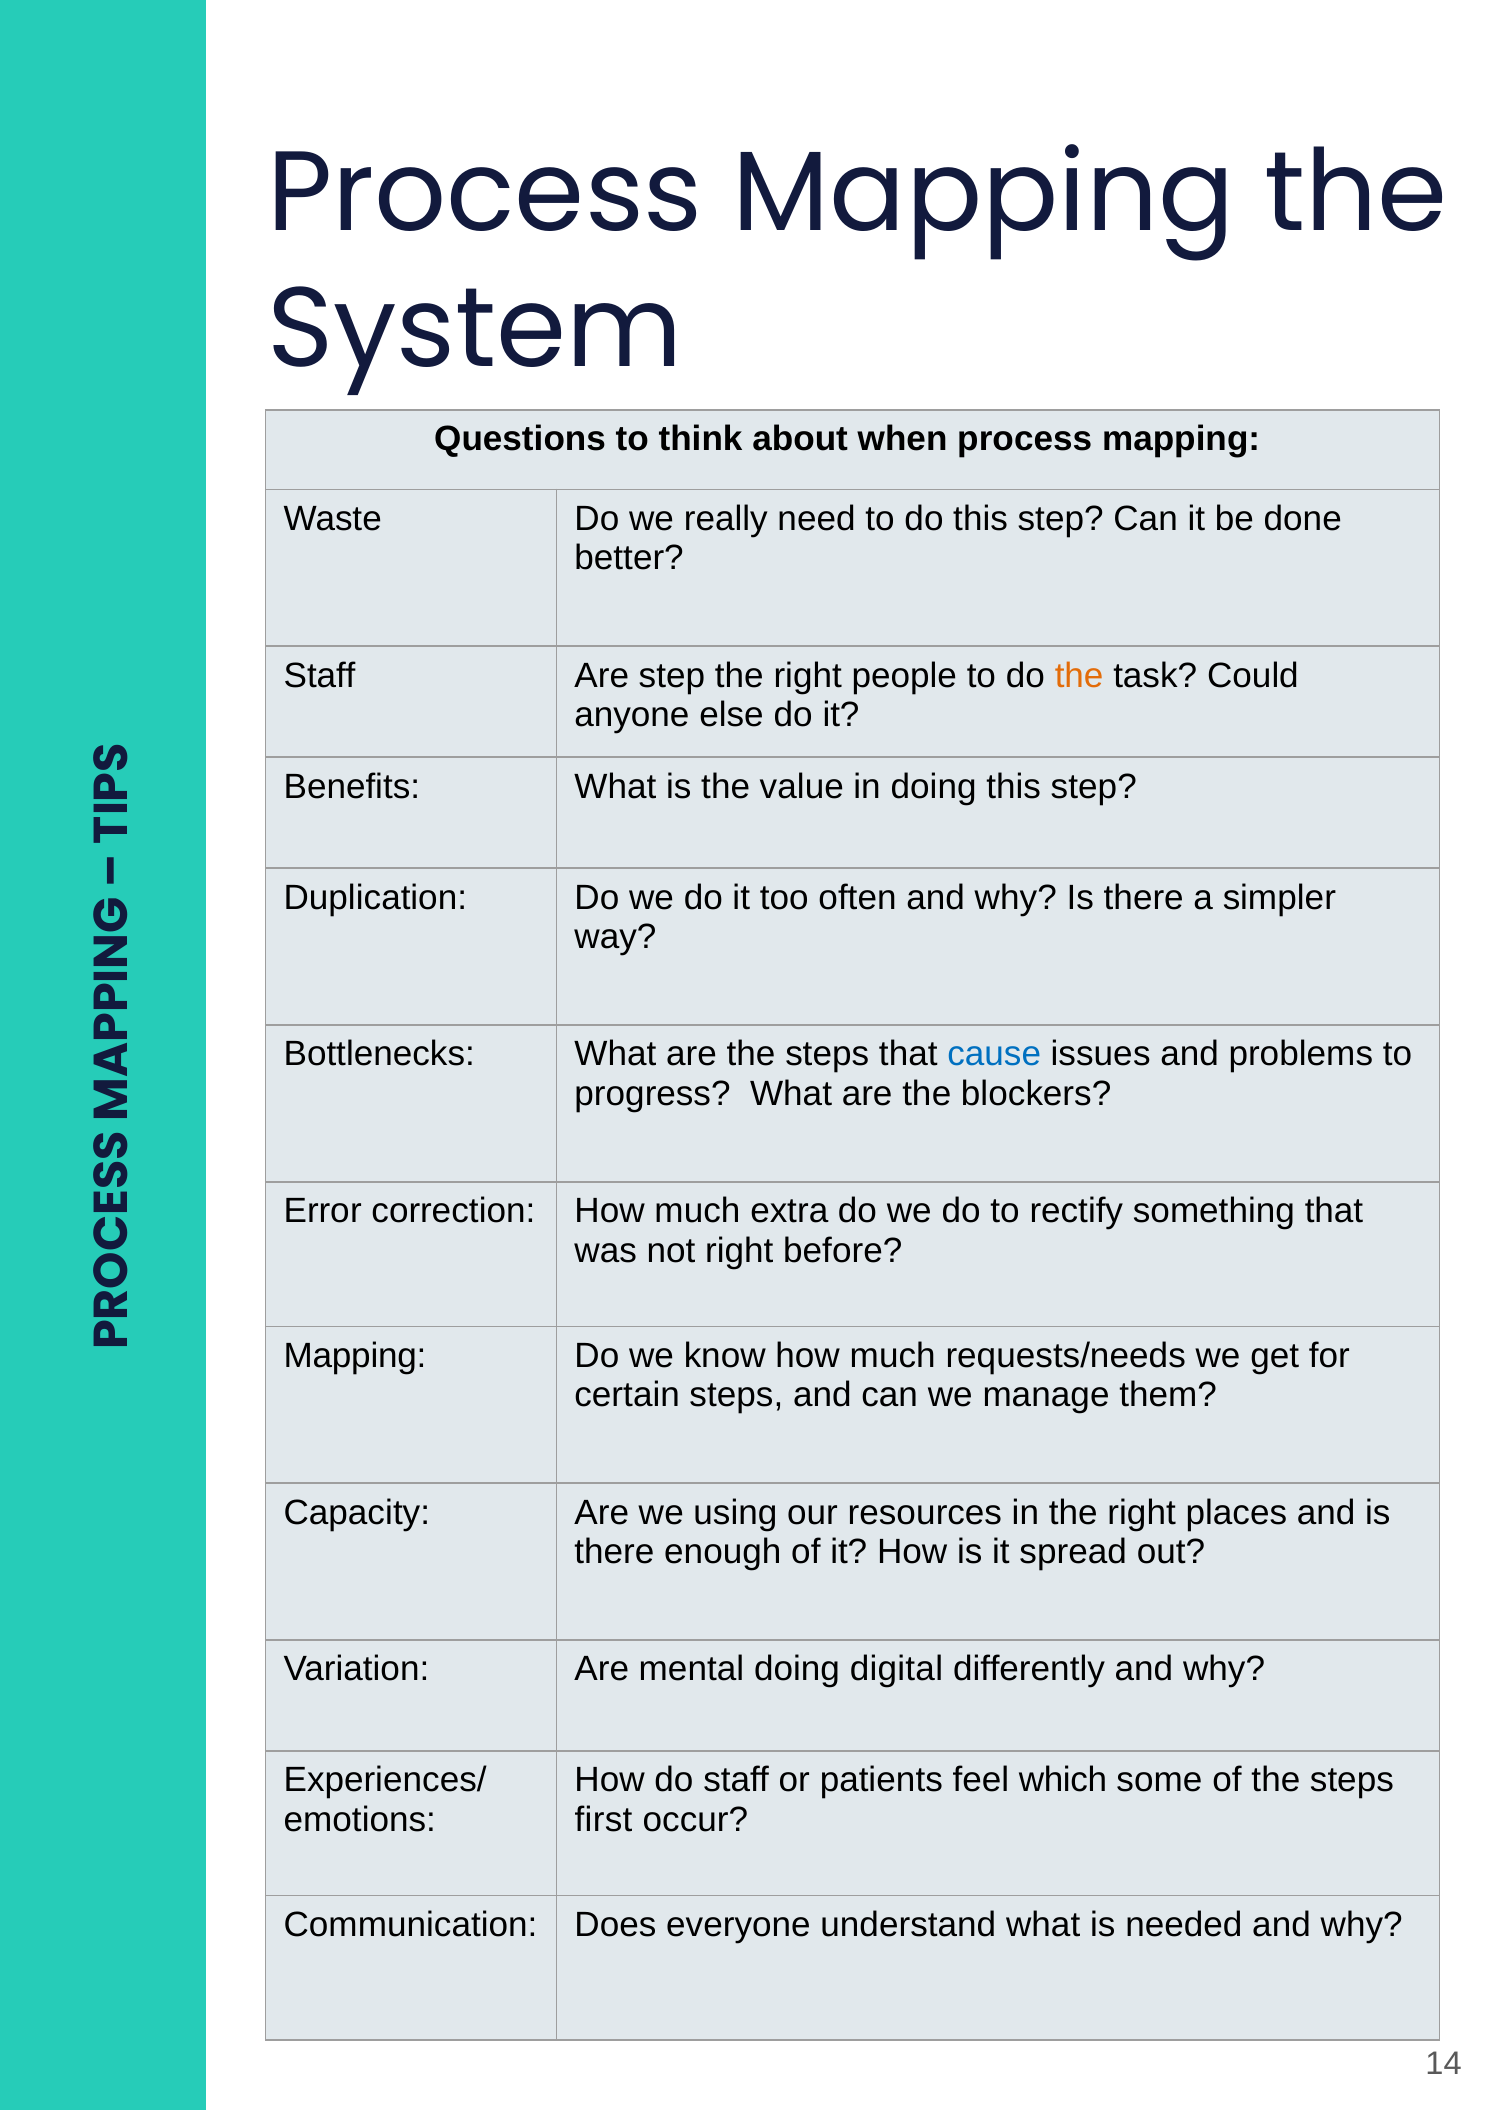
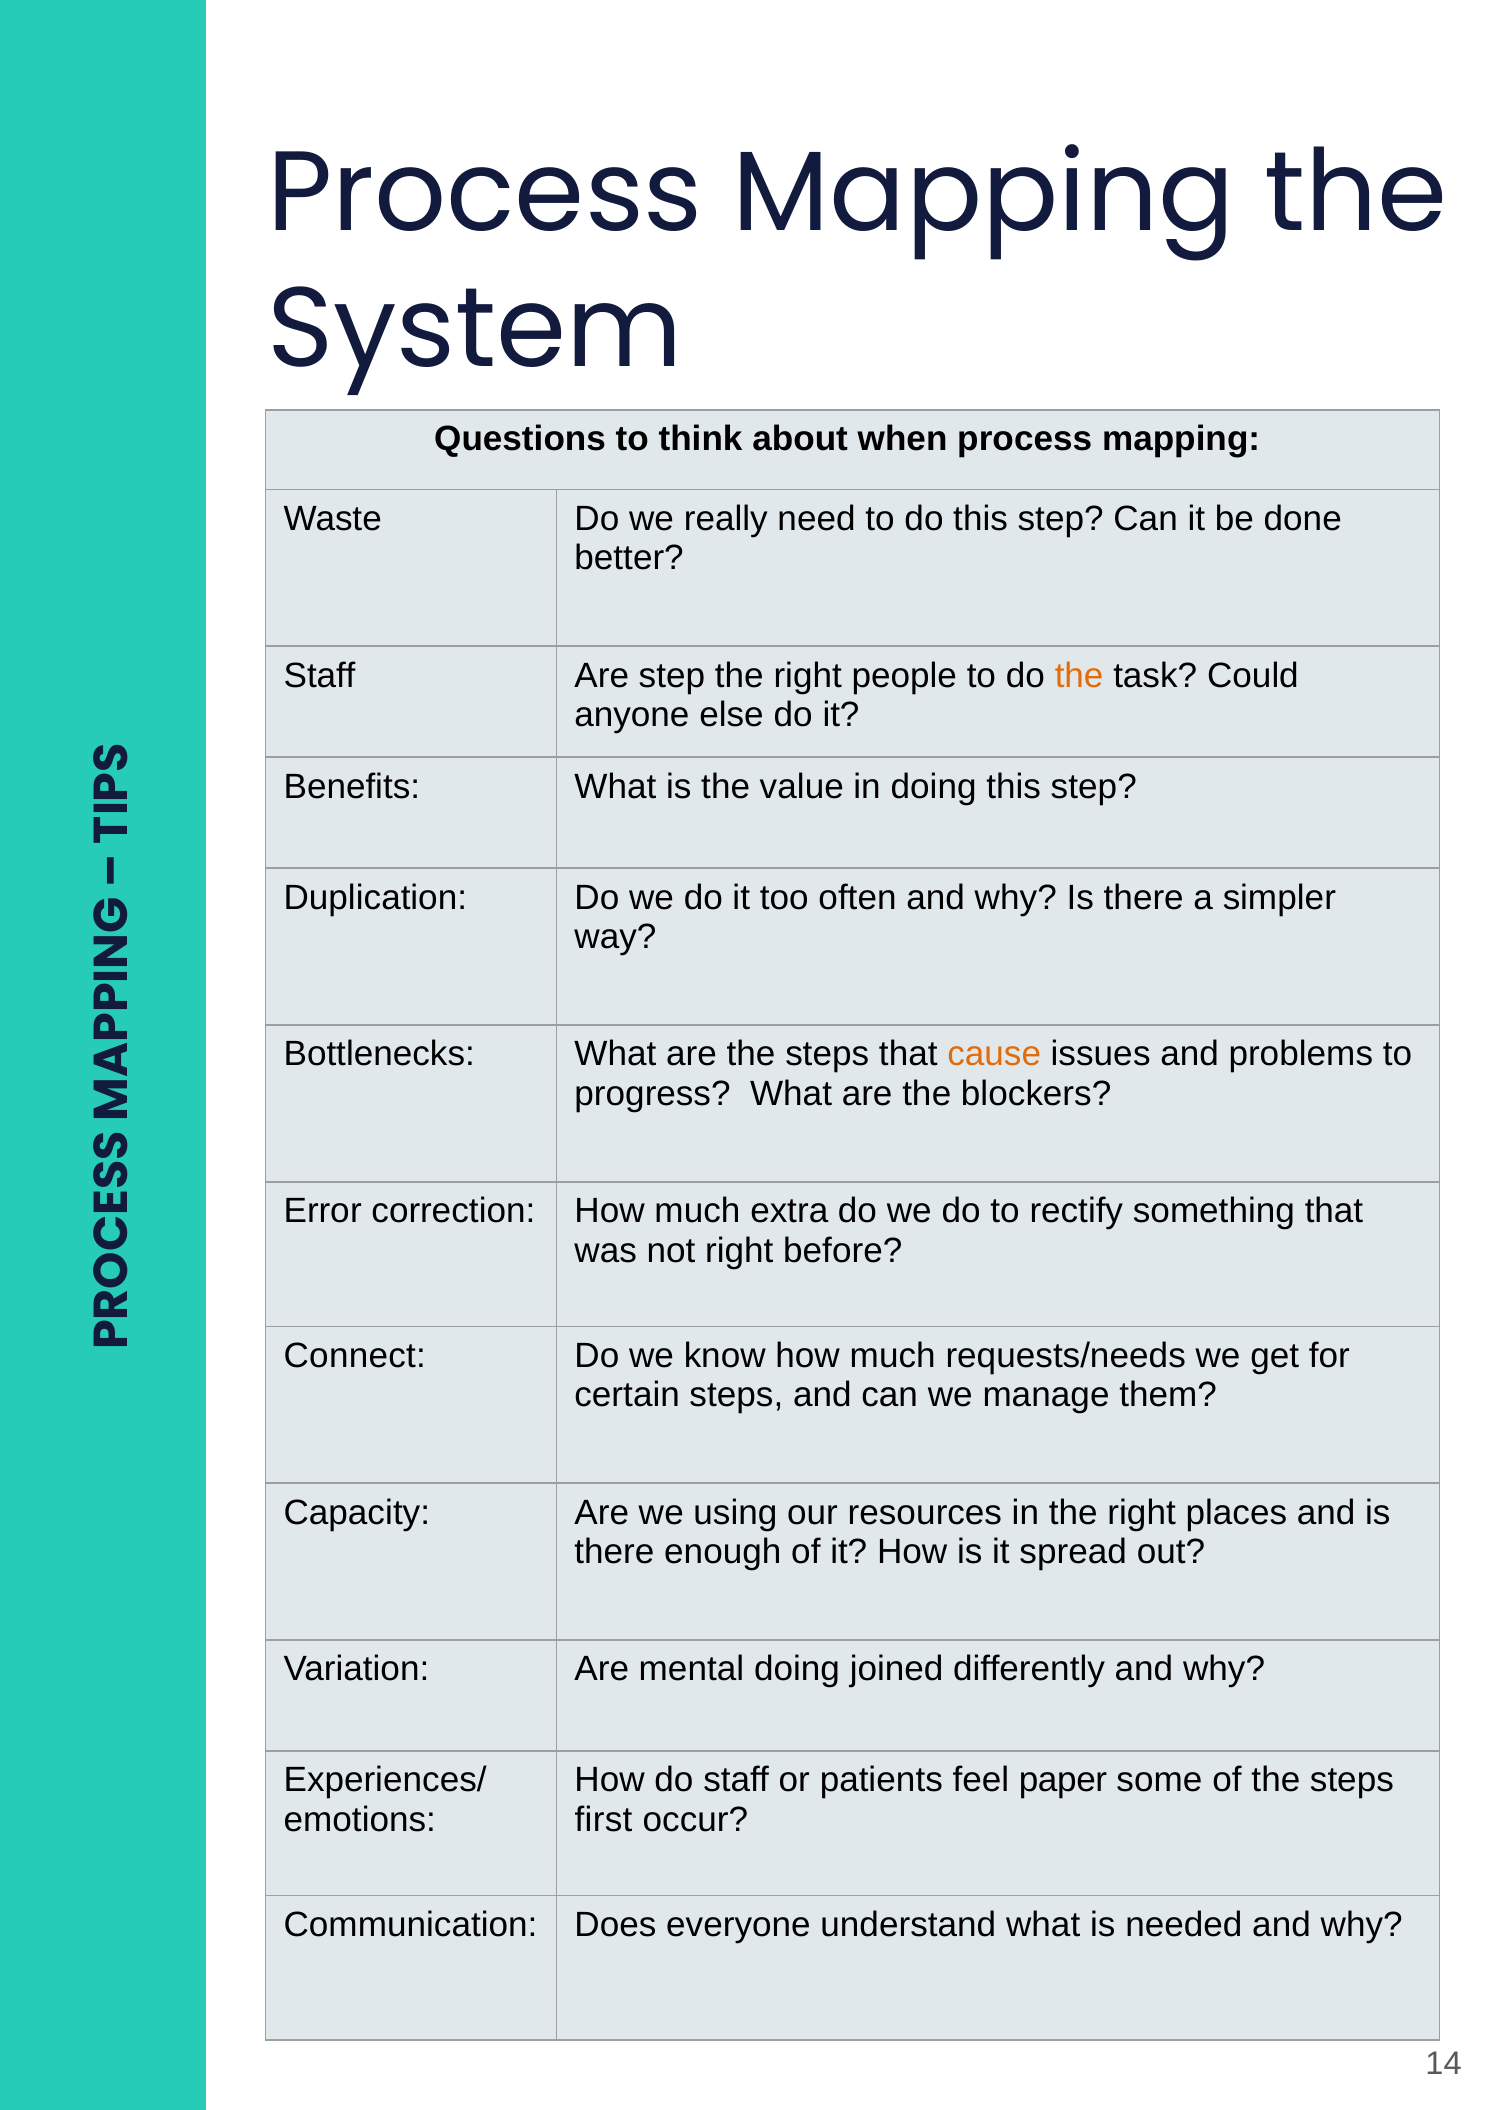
cause colour: blue -> orange (994, 1054)
Mapping: Mapping -> Connect (355, 1356)
digital: digital -> joined (897, 1669)
which: which -> paper (1063, 1780)
